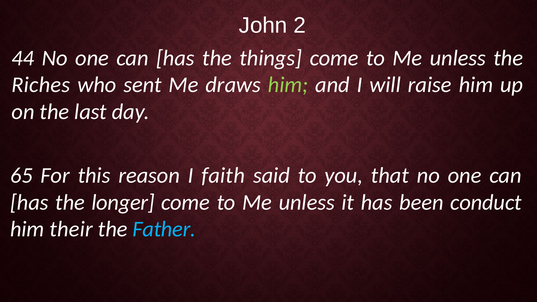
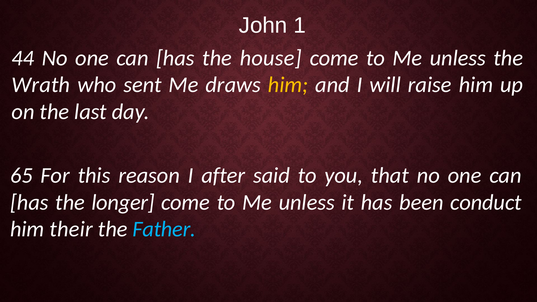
2: 2 -> 1 (300, 25)
things: things -> house (271, 58)
Riches: Riches -> Wrath (41, 85)
him colour: light green -> yellow (288, 85)
faith: faith -> after (223, 176)
